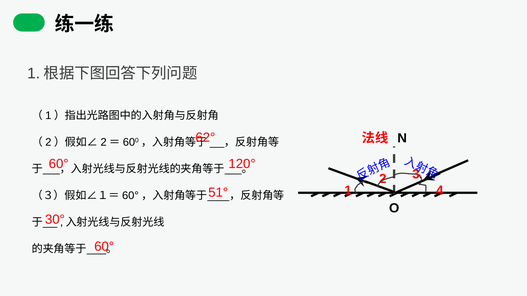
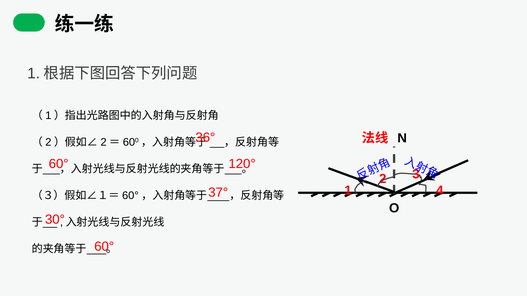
62°: 62° -> 36° (205, 138)
51°: 51° -> 37° (218, 193)
